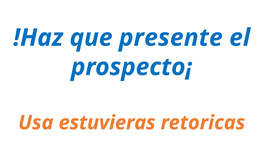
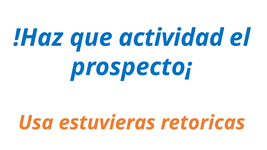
presente: presente -> actividad (171, 38)
